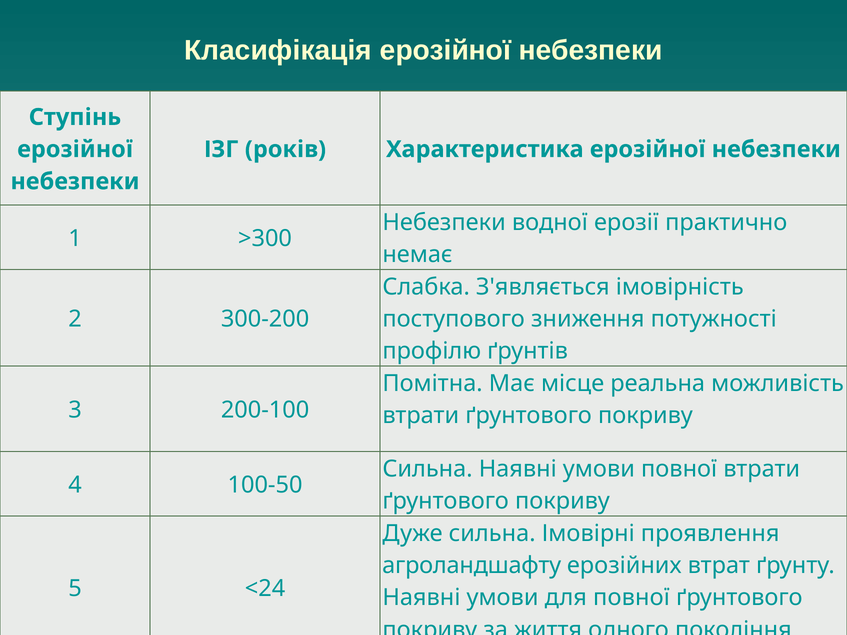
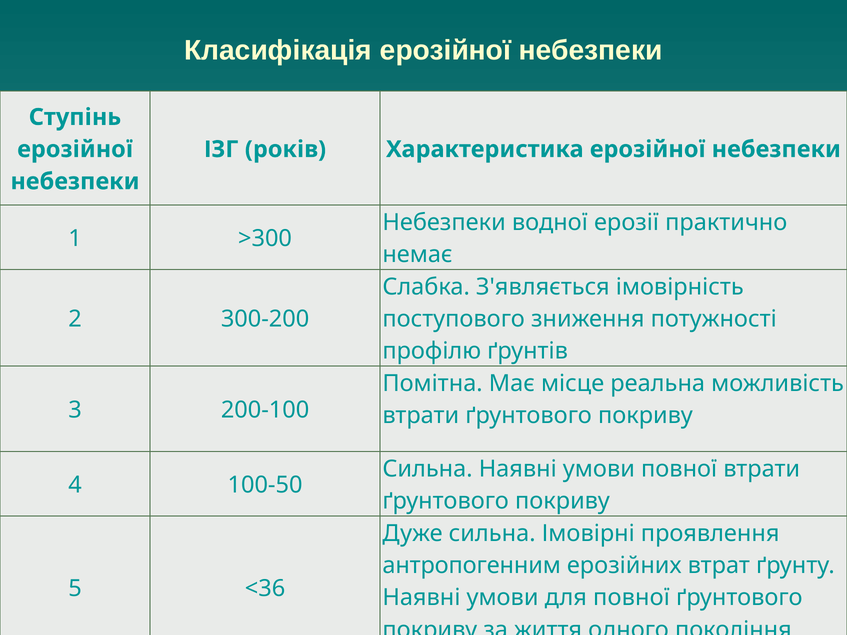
агроландшафту: агроландшафту -> антропогенним (472, 566)
<24: <24 -> <36 (265, 589)
